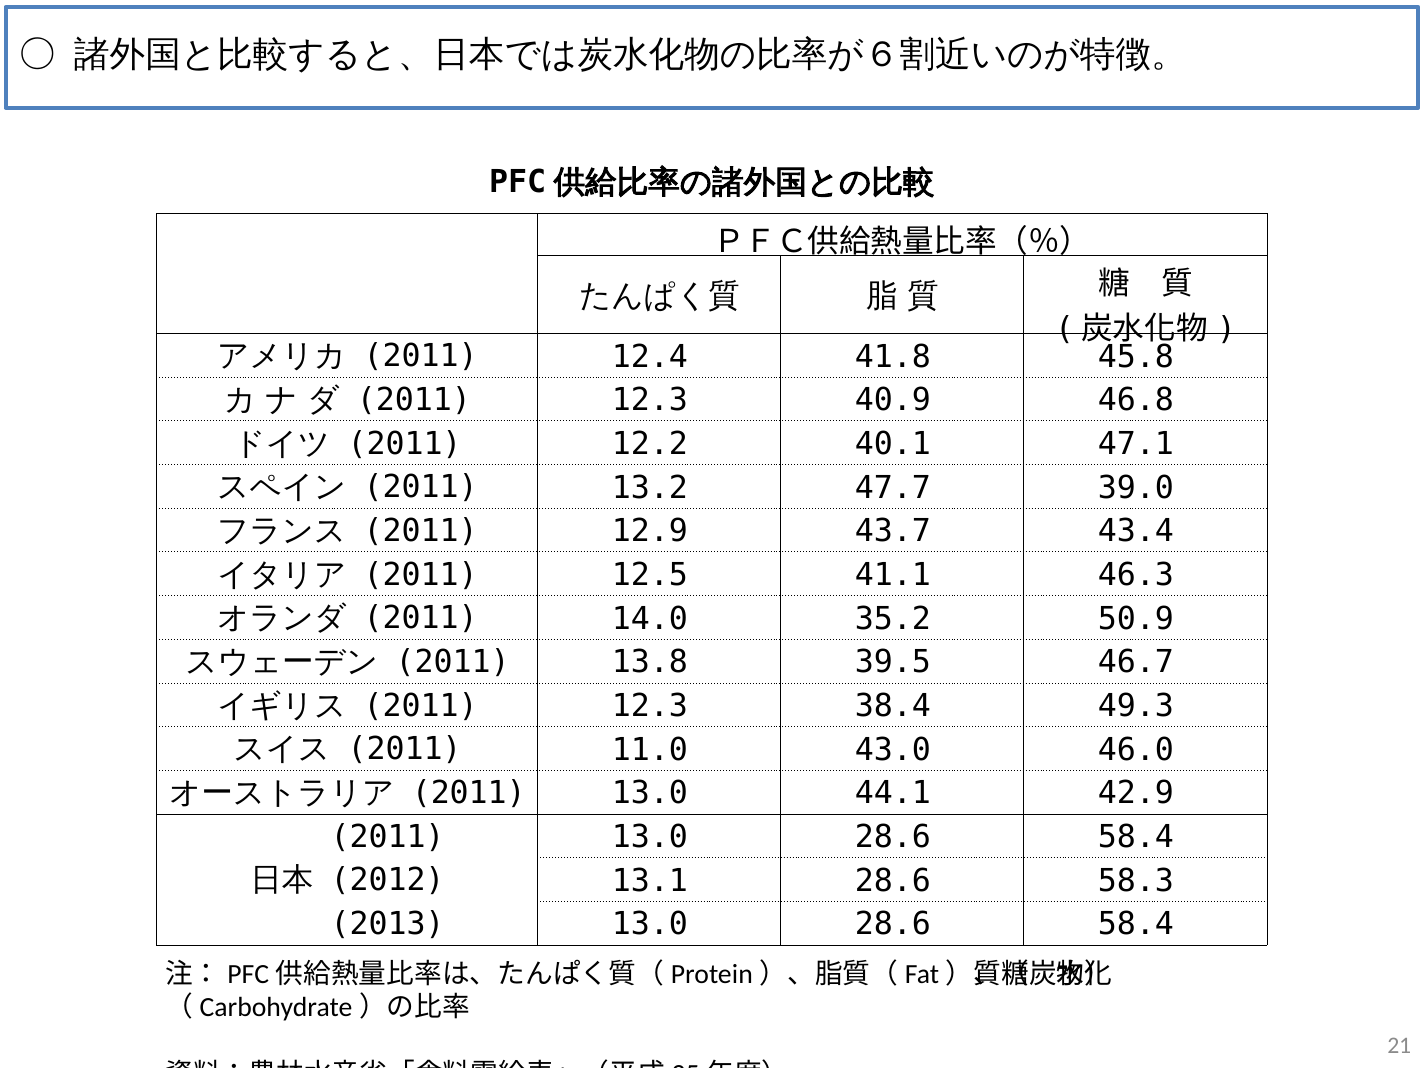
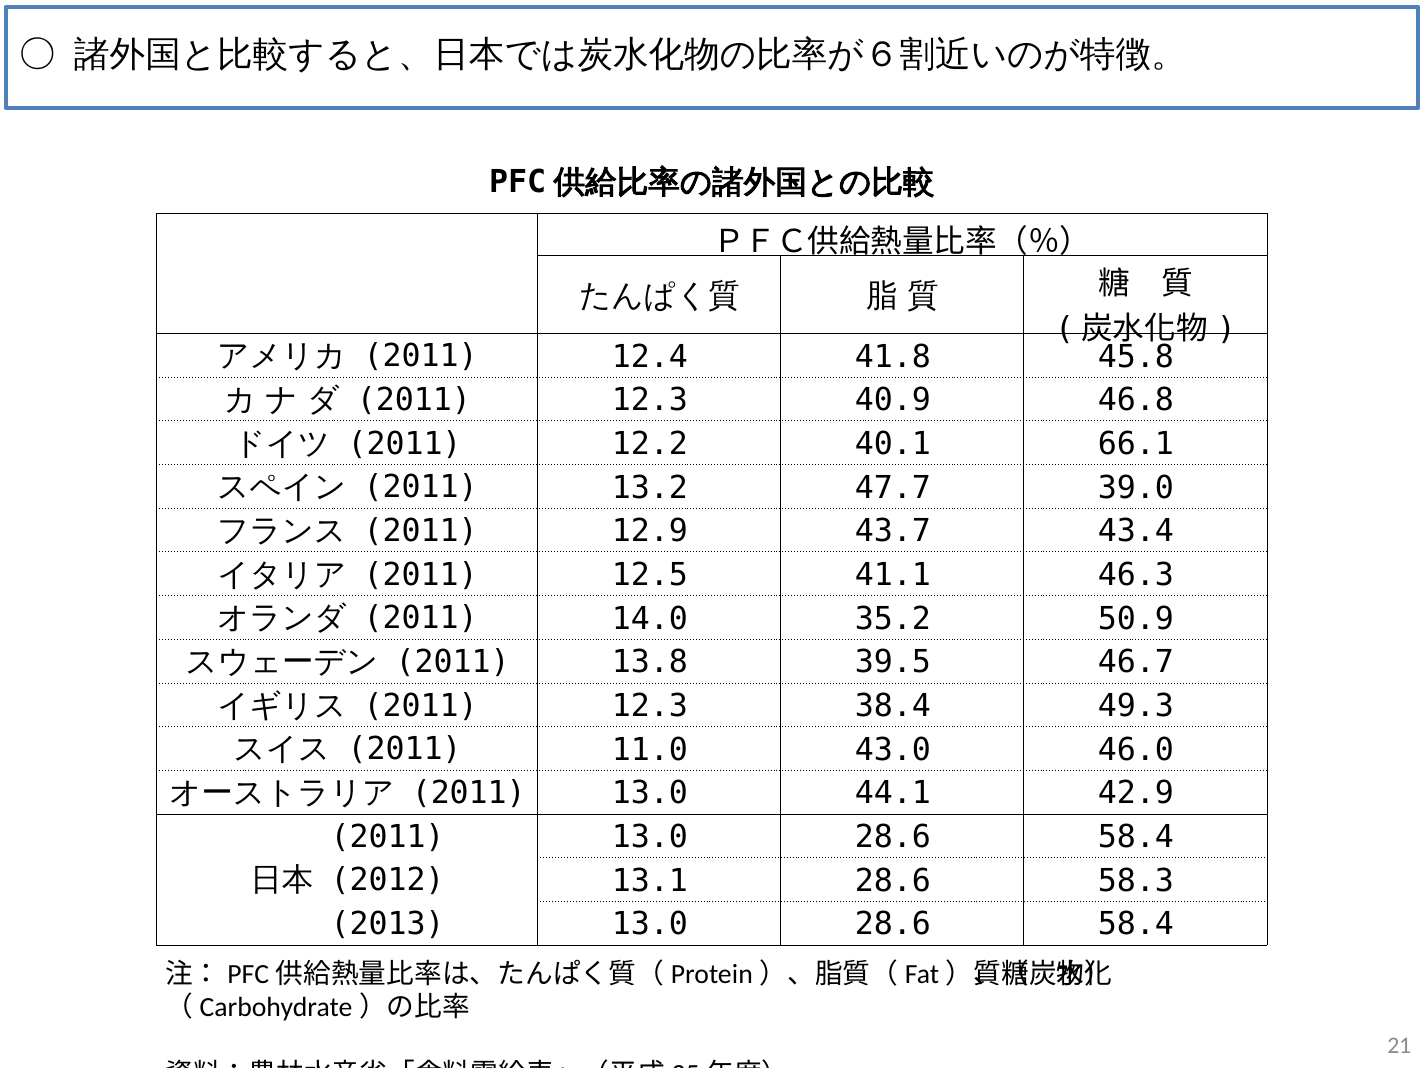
47.1: 47.1 -> 66.1 (1136, 444)
